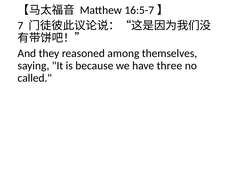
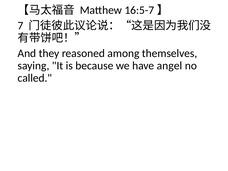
three: three -> angel (169, 66)
